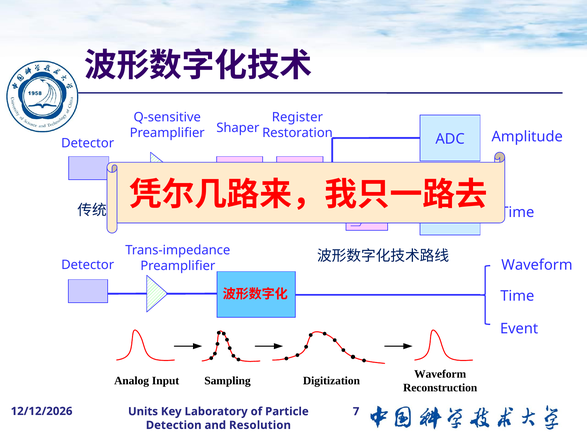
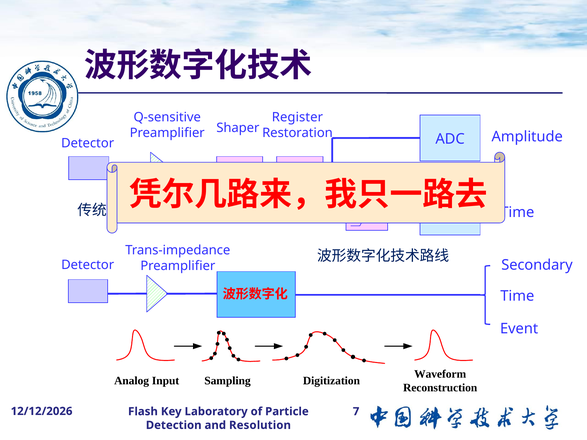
Waveform: Waveform -> Secondary (537, 265)
Units: Units -> Flash (143, 412)
